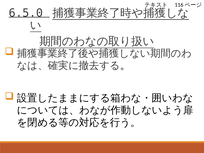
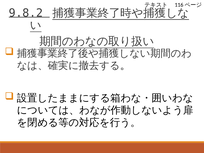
6.5.0: 6.5.0 -> 9.8.2 (26, 13)
